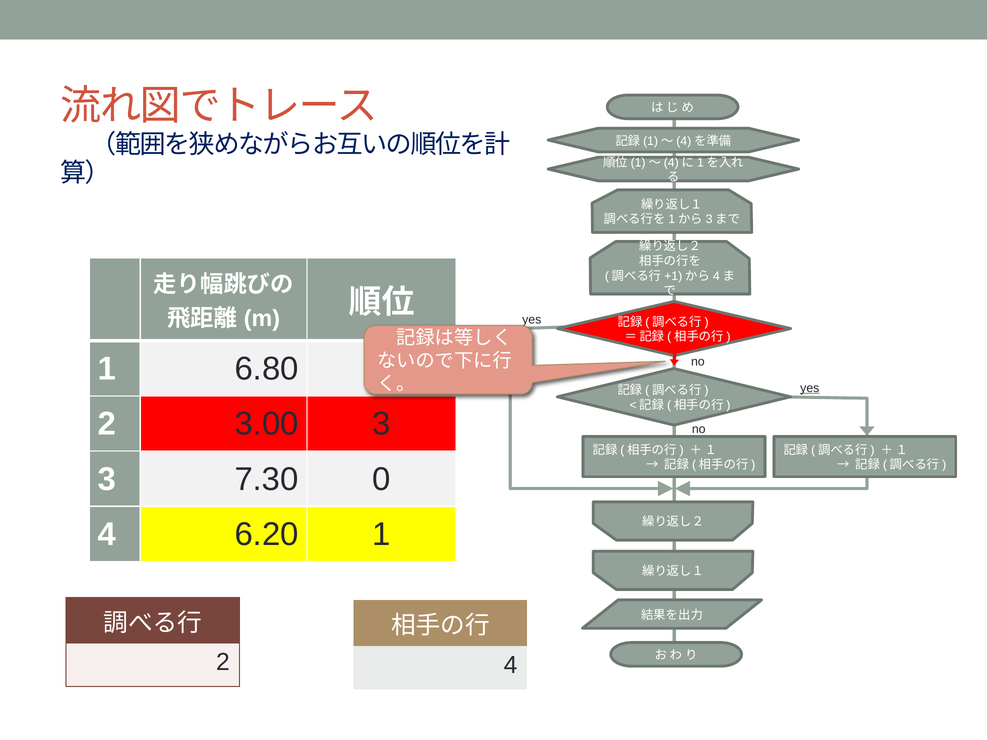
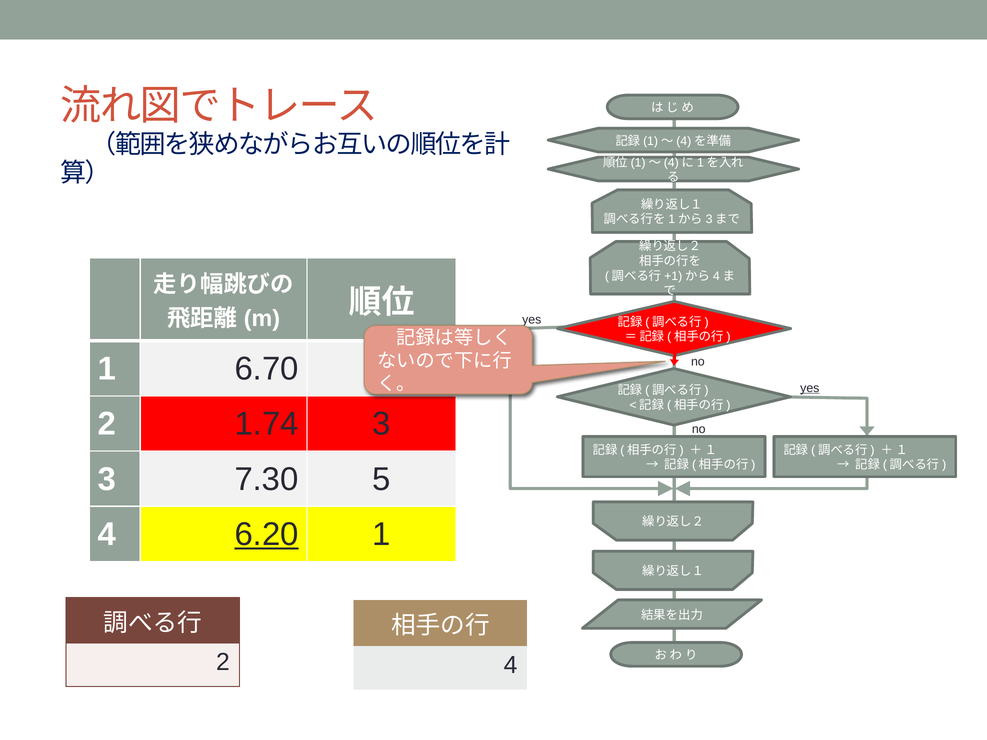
6.80: 6.80 -> 6.70 (267, 369)
3.00: 3.00 -> 1.74 (267, 424)
0: 0 -> 5 (382, 479)
6.20 underline: none -> present (267, 535)
